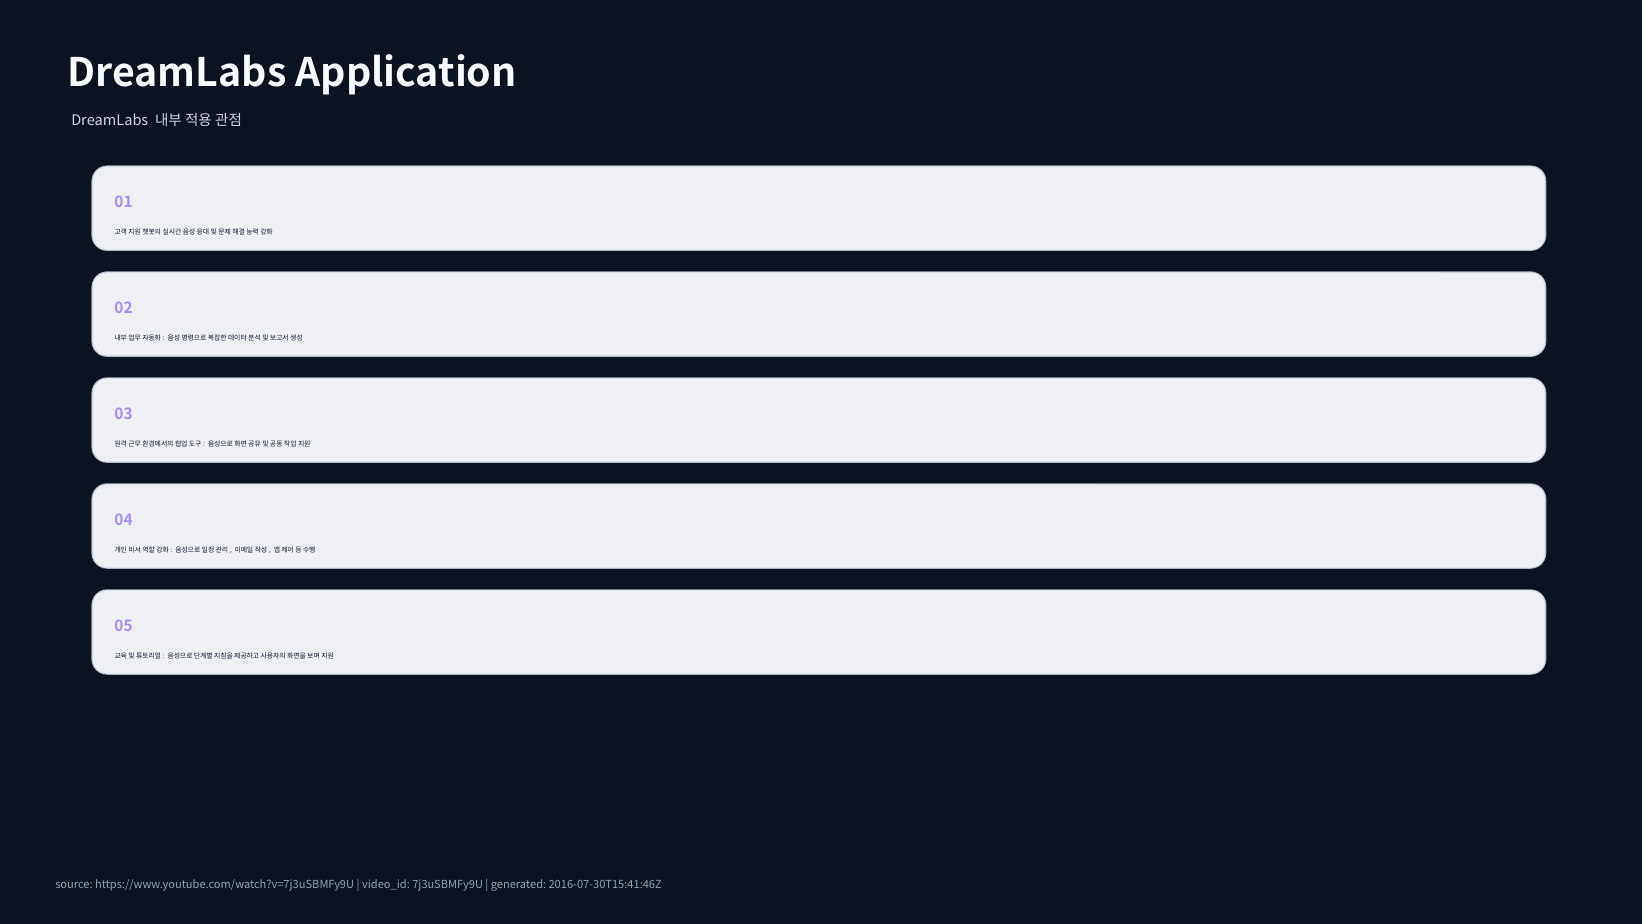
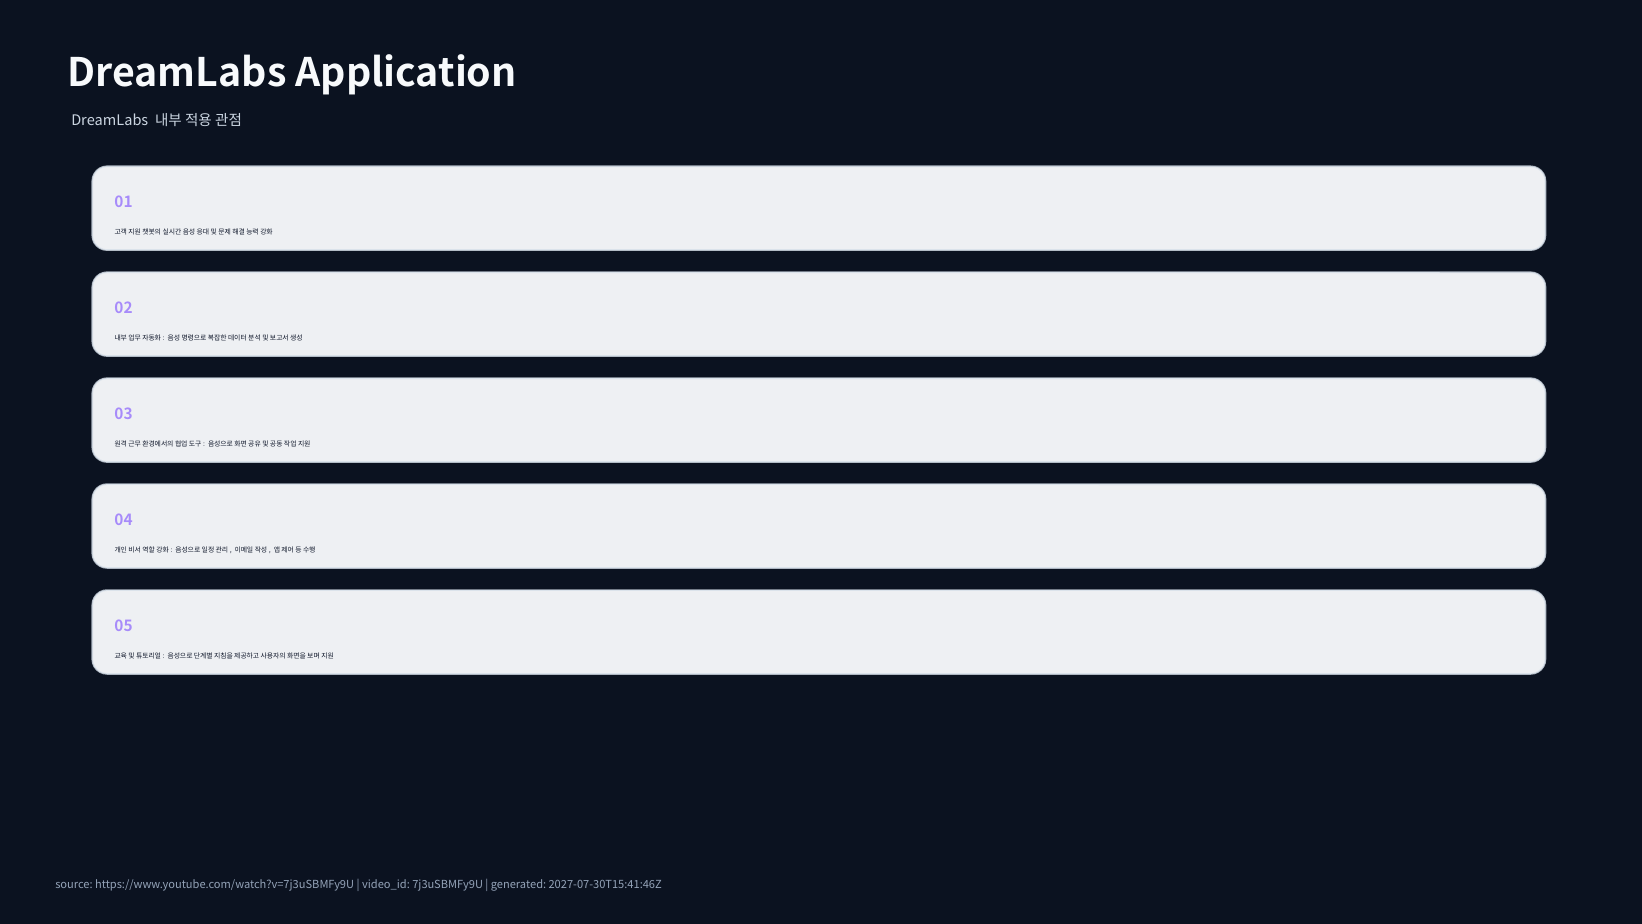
2016-07-30T15:41:46Z: 2016-07-30T15:41:46Z -> 2027-07-30T15:41:46Z (605, 884)
